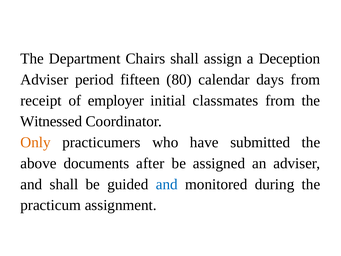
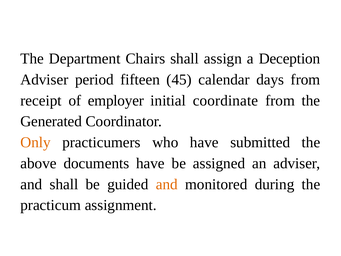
80: 80 -> 45 (179, 80)
classmates: classmates -> coordinate (226, 100)
Witnessed: Witnessed -> Generated (51, 121)
documents after: after -> have (150, 163)
and colour: blue -> orange (167, 184)
